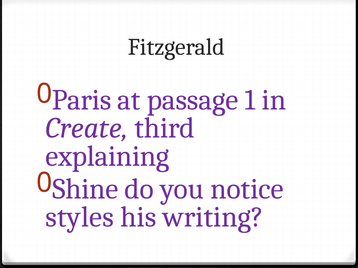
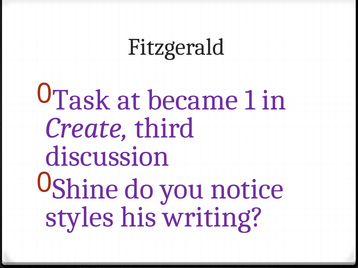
Paris: Paris -> Task (81, 100)
passage: passage -> became (192, 100)
explaining: explaining -> discussion (107, 156)
